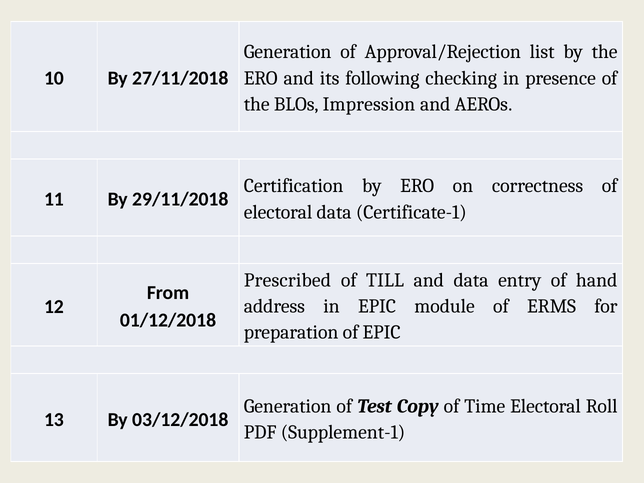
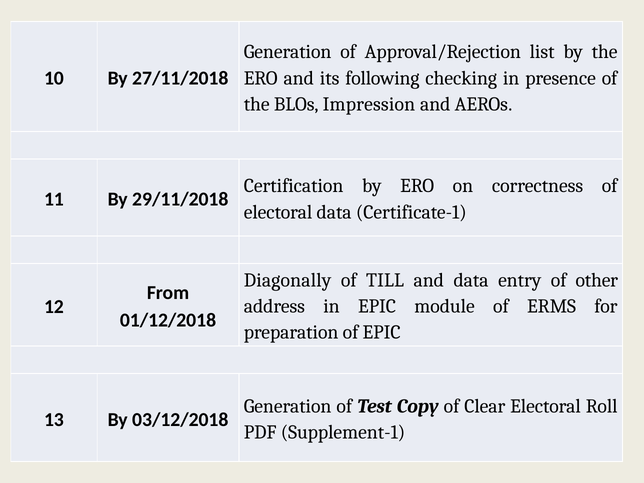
Prescribed: Prescribed -> Diagonally (288, 280)
hand: hand -> other (597, 280)
Time: Time -> Clear (485, 406)
